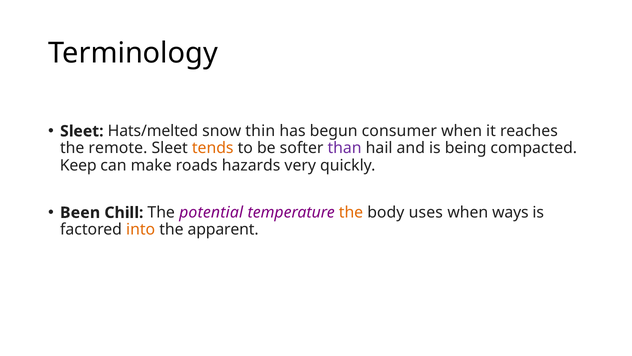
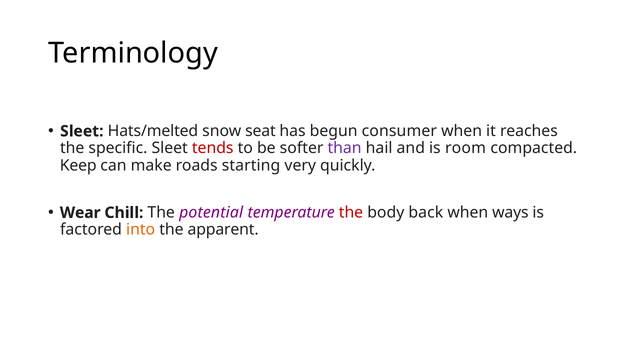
thin: thin -> seat (260, 131)
remote: remote -> specific (118, 148)
tends colour: orange -> red (213, 148)
being: being -> room (465, 148)
hazards: hazards -> starting (251, 165)
Been: Been -> Wear (80, 212)
the colour: orange -> red (351, 212)
uses: uses -> back (426, 212)
